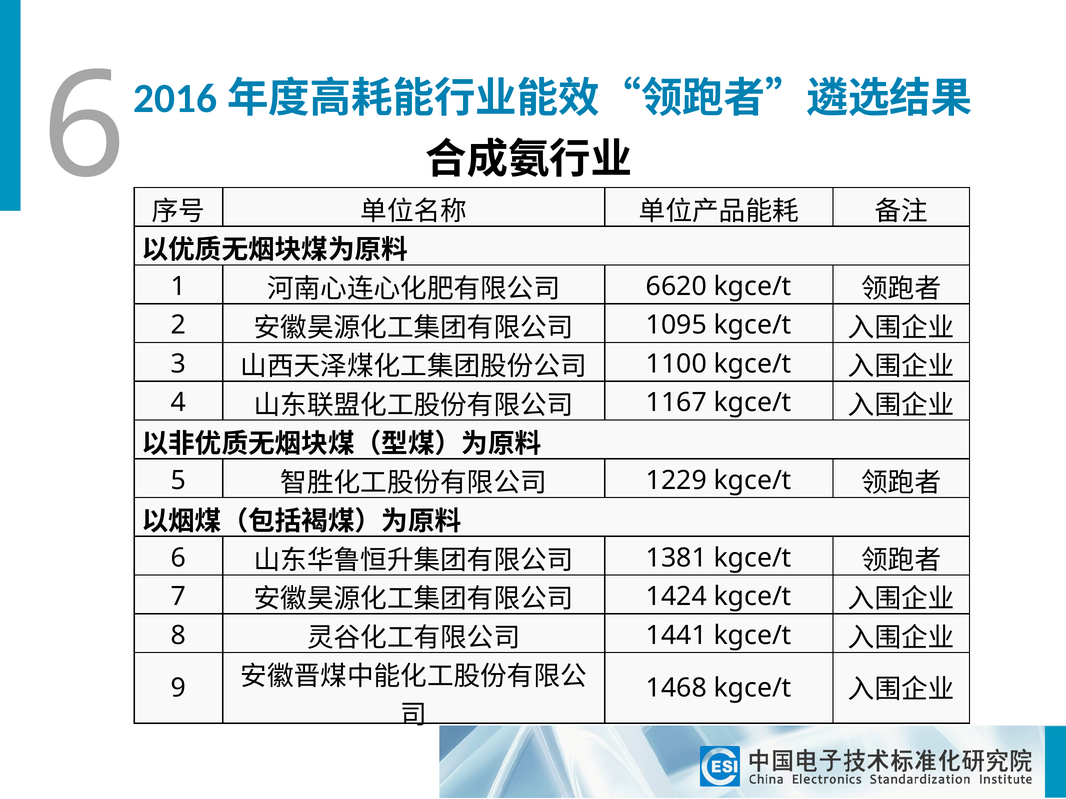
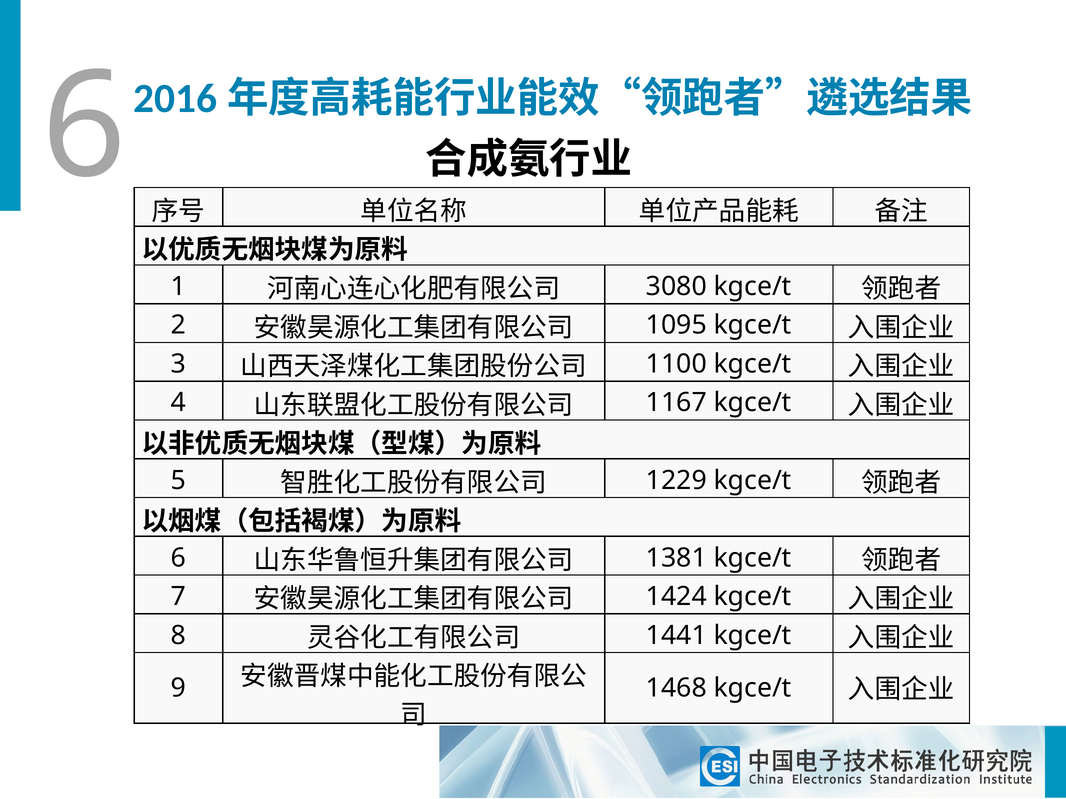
6620: 6620 -> 3080 (676, 287)
